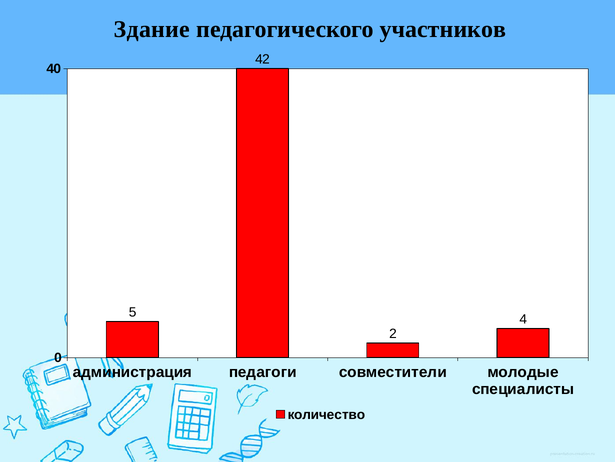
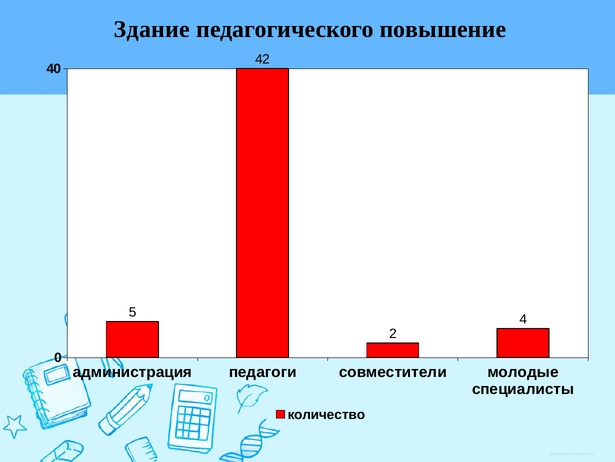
участников: участников -> повышение (443, 29)
